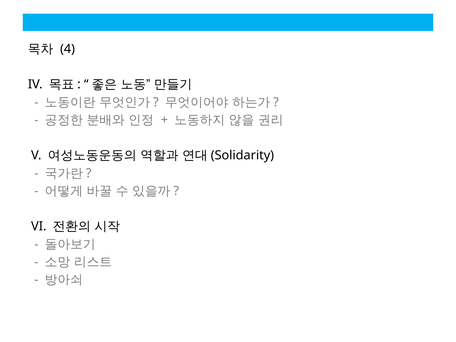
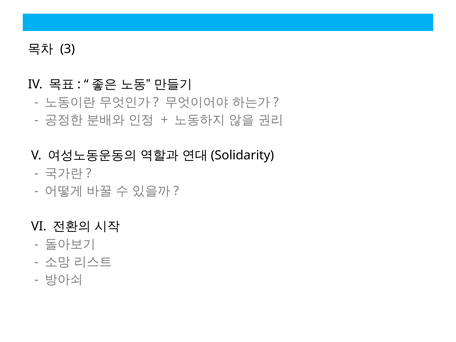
4: 4 -> 3 (68, 49)
